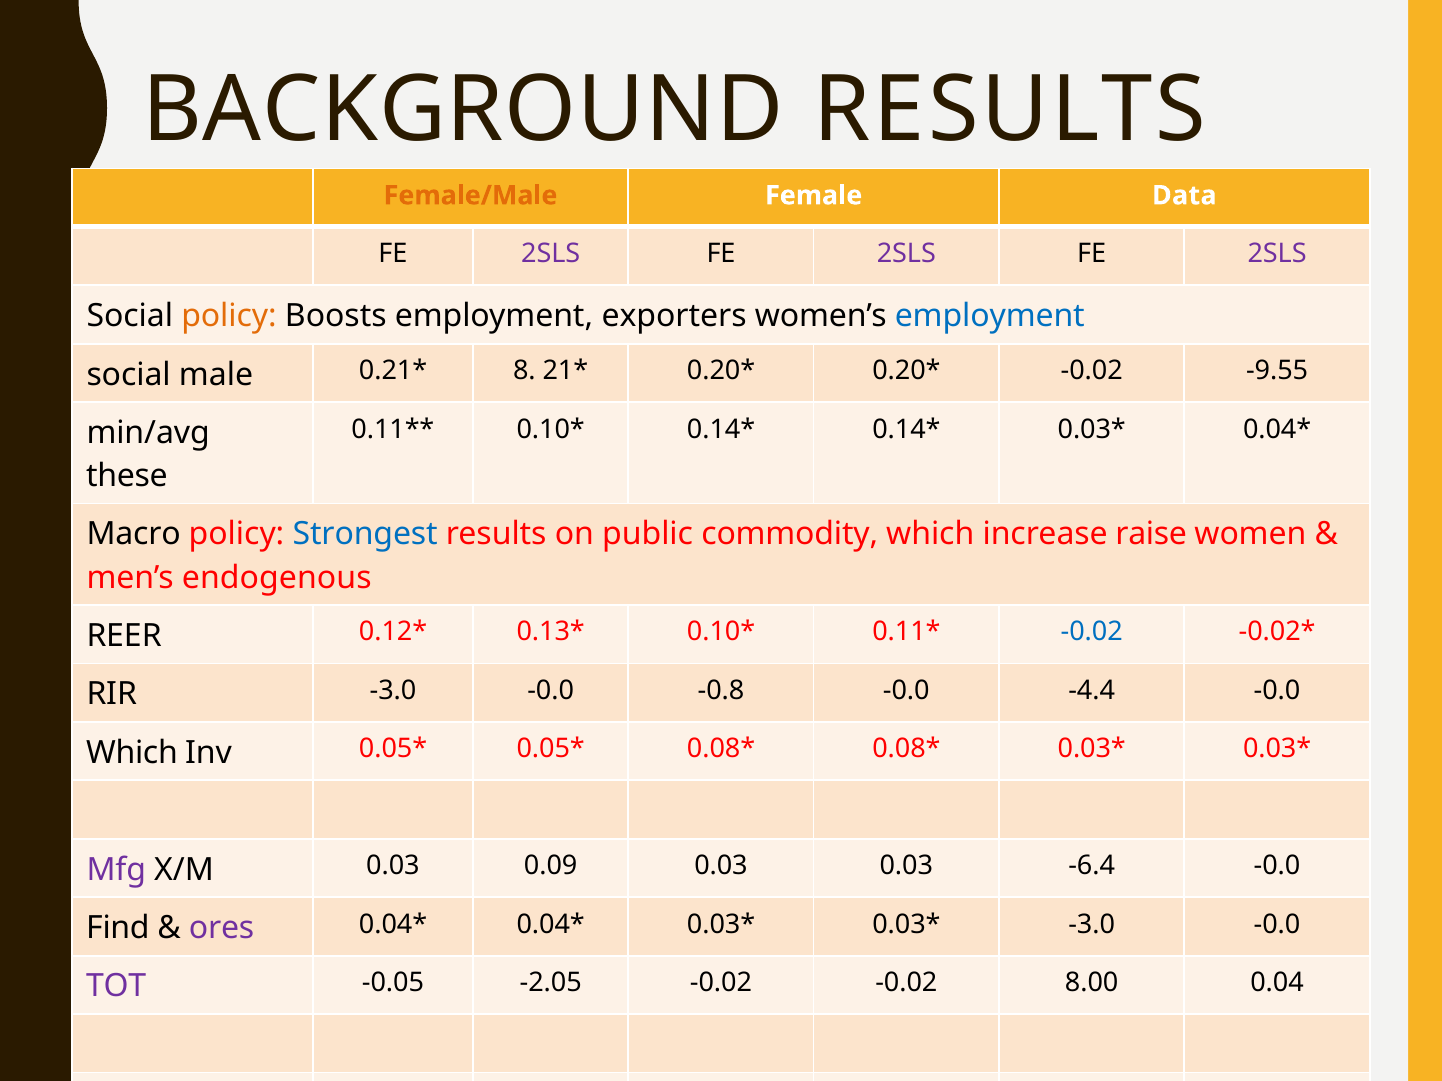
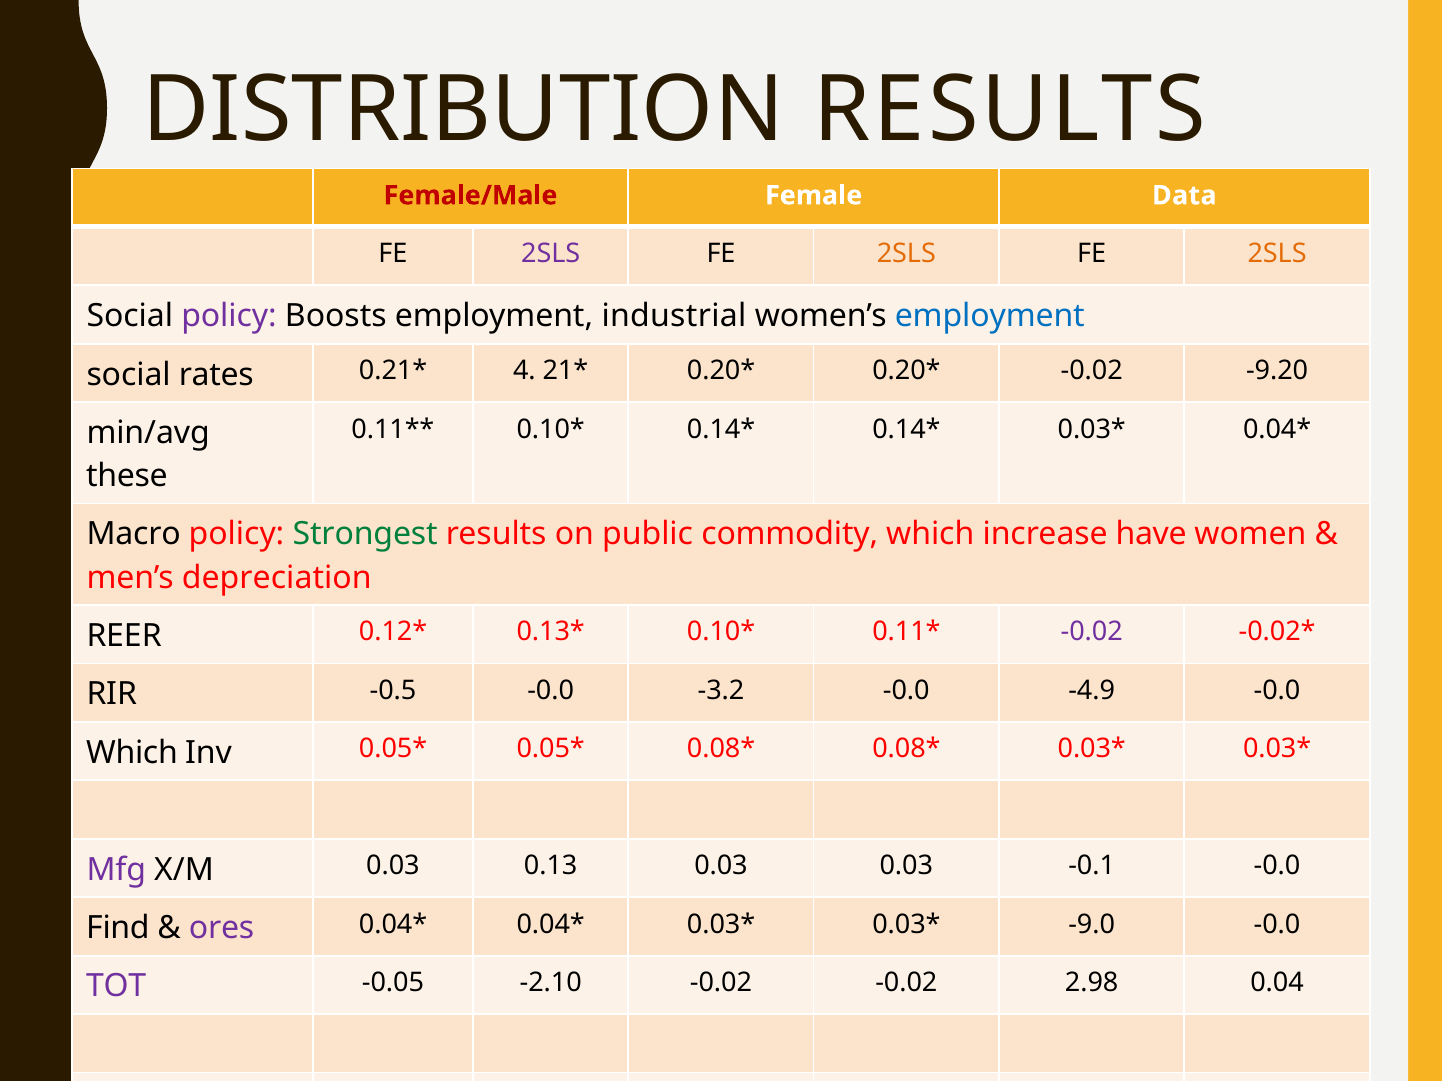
BACKGROUND: BACKGROUND -> DISTRIBUTION (463, 110)
Female/Male colour: orange -> red (471, 196)
2SLS colour: purple -> orange (906, 254)
2SLS colour: purple -> orange (1277, 254)
policy colour: orange -> purple (229, 316)
exporters: exporters -> industrial (674, 316)
male: male -> rates (216, 375)
8: 8 -> 4 (524, 371)
-9.55: -9.55 -> -9.20 (1277, 371)
Strongest colour: blue -> green (365, 535)
raise: raise -> have (1151, 535)
endogenous: endogenous -> depreciation (277, 578)
-0.02 colour: blue -> purple (1092, 632)
RIR -3.0: -3.0 -> -0.5 (393, 691)
-0.8: -0.8 -> -3.2 (721, 691)
-4.4: -4.4 -> -4.9 (1092, 691)
0.09: 0.09 -> 0.13 (551, 866)
-6.4: -6.4 -> -0.1 (1092, 866)
-3.0: -3.0 -> -9.0 (1092, 925)
-2.05: -2.05 -> -2.10 (551, 983)
8.00: 8.00 -> 2.98 (1092, 983)
